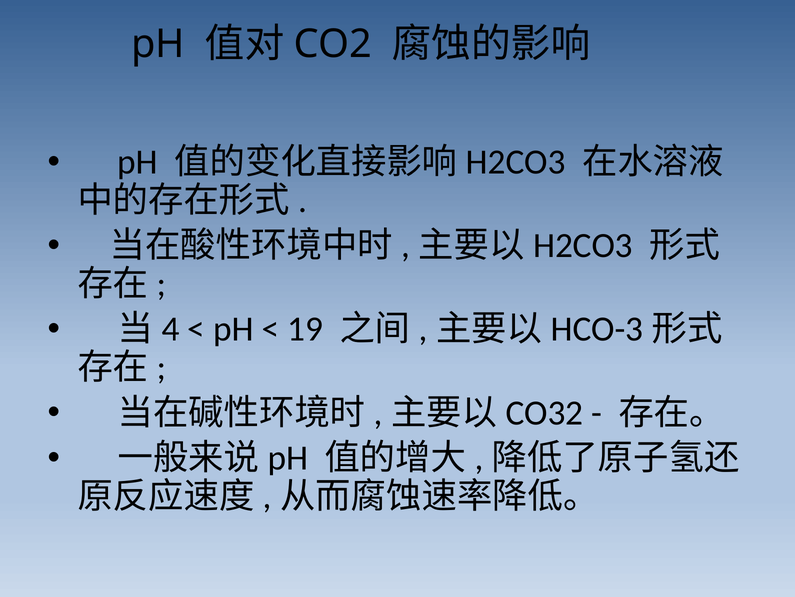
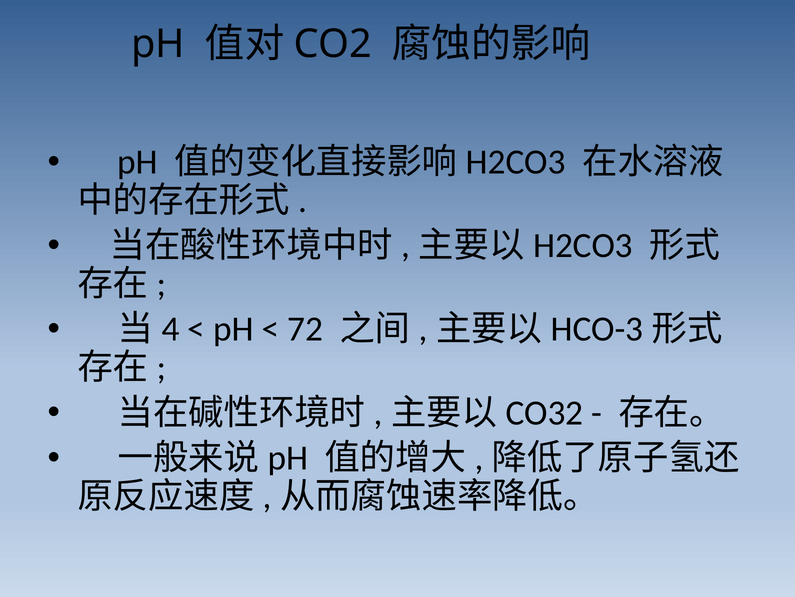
19: 19 -> 72 (305, 329)
